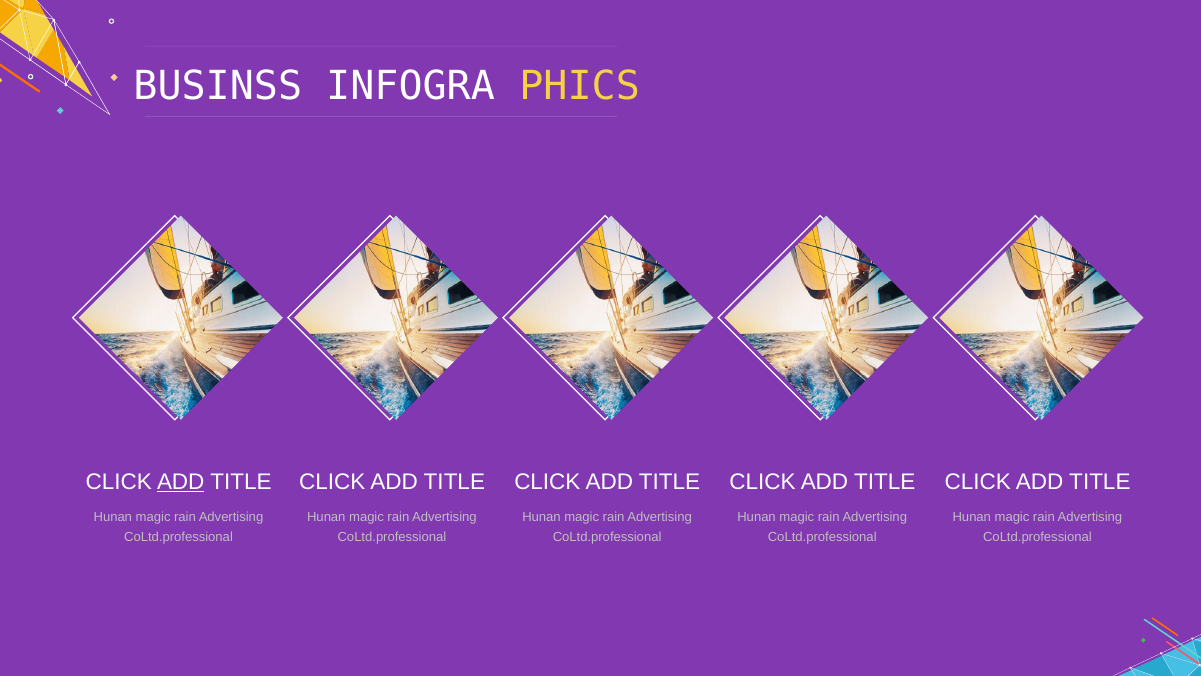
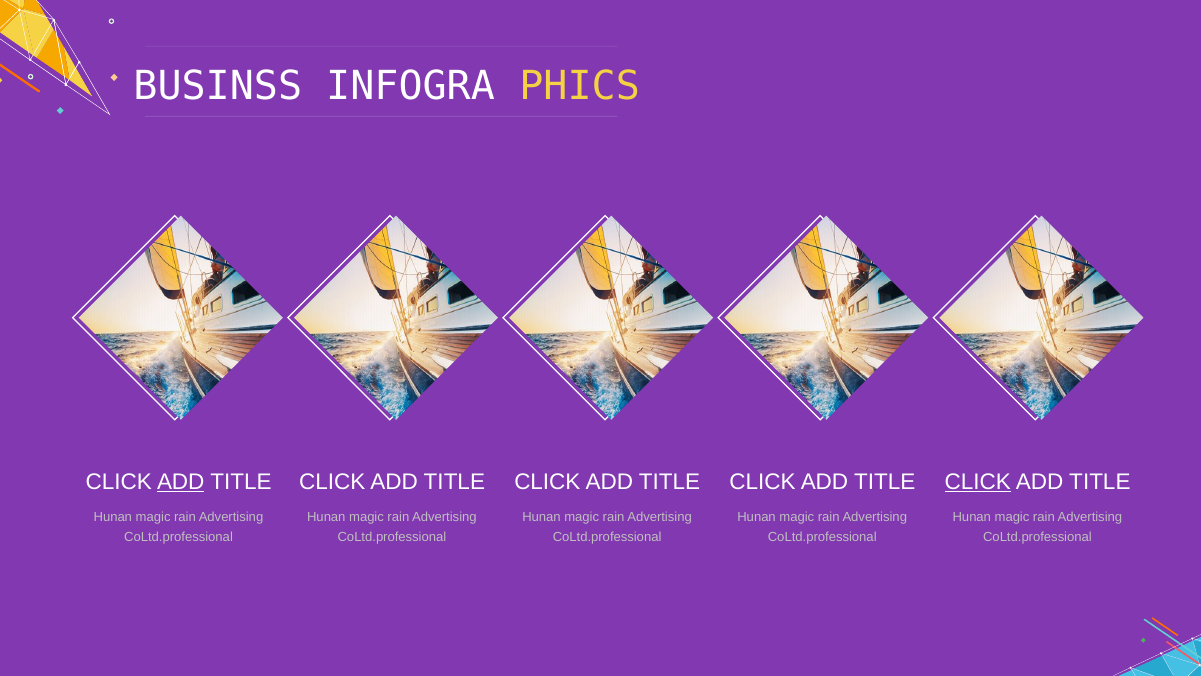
CLICK underline: none -> present (978, 482)
